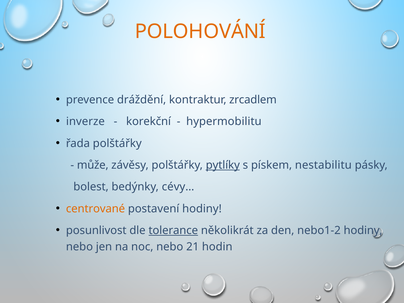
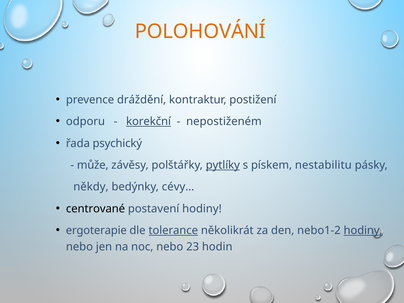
zrcadlem: zrcadlem -> postižení (253, 100)
inverze: inverze -> odporu (85, 122)
korekční underline: none -> present (149, 122)
hypermobilitu: hypermobilitu -> nepostiženém (224, 122)
řada polštářky: polštářky -> psychický (117, 143)
bolest: bolest -> někdy (91, 187)
centrované colour: orange -> black (95, 209)
posunlivost: posunlivost -> ergoterapie (96, 231)
hodiny underline: none -> present (363, 231)
21: 21 -> 23 (193, 247)
